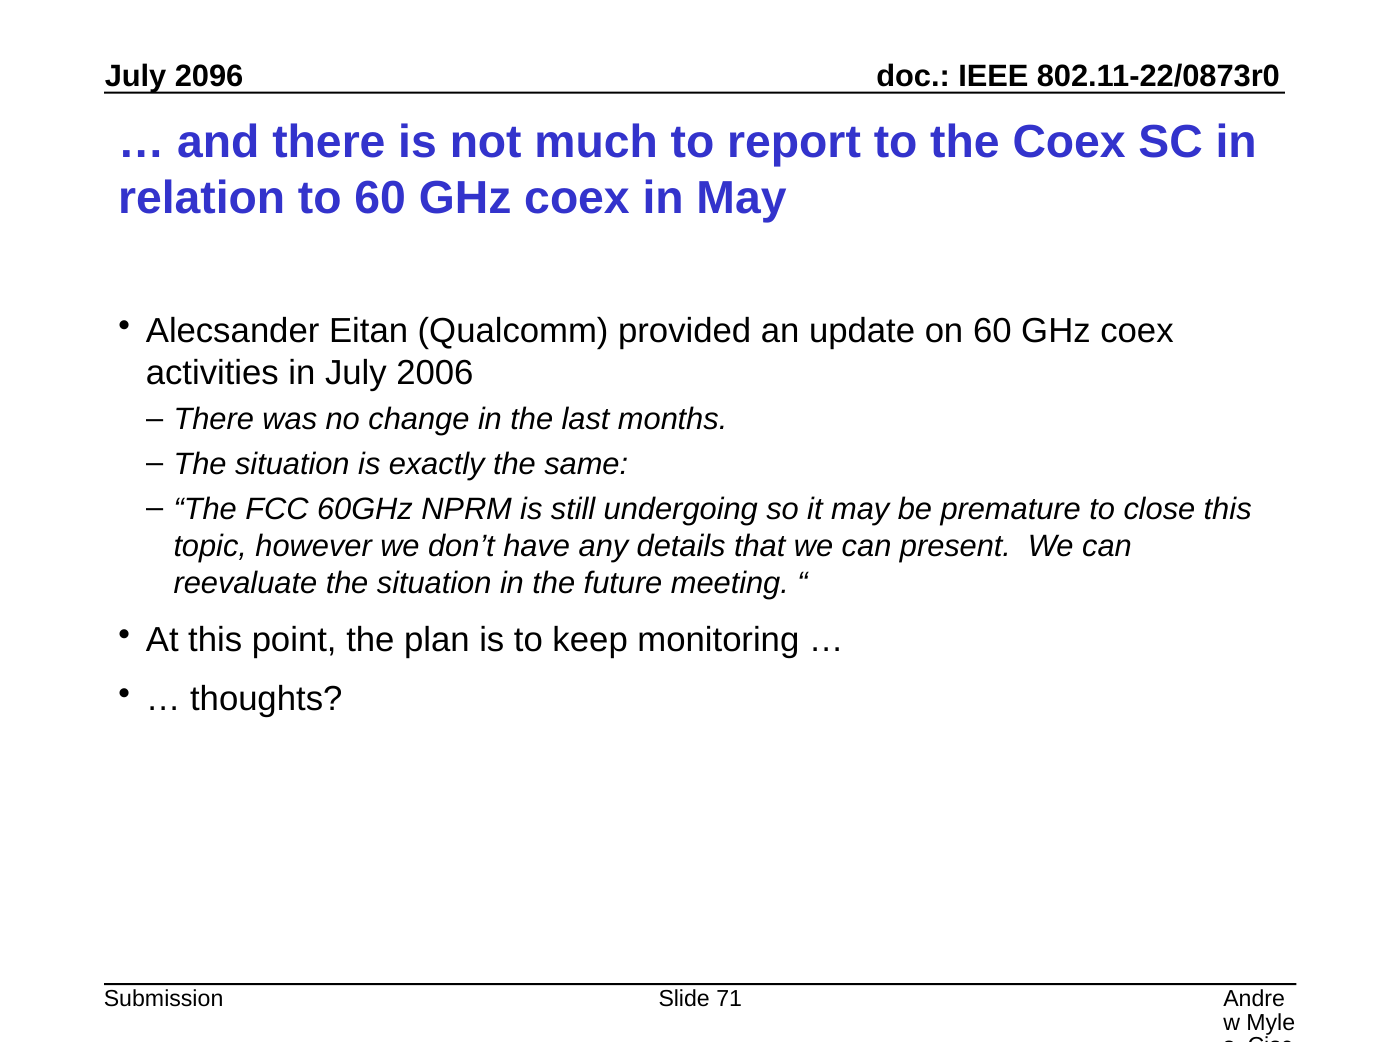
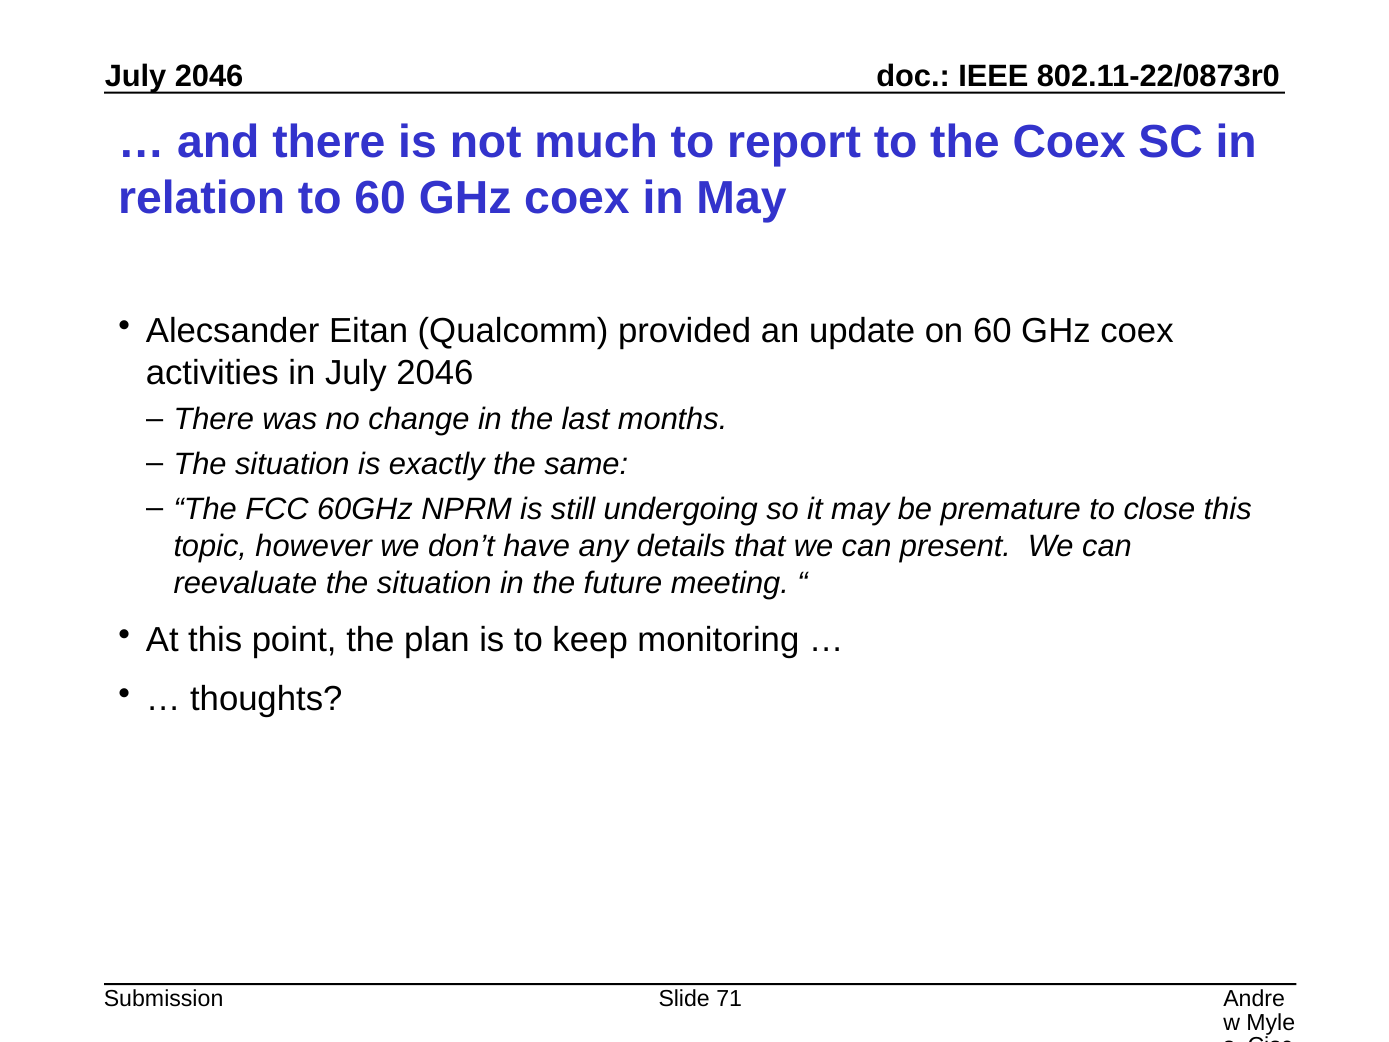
2096: 2096 -> 2046 (209, 76)
in July 2006: 2006 -> 2046 (435, 373)
